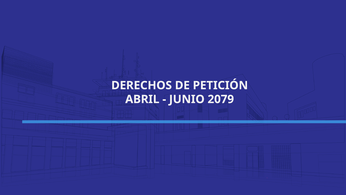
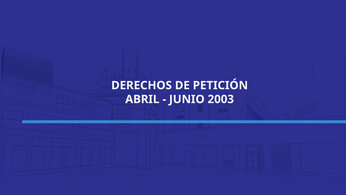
2079: 2079 -> 2003 (221, 99)
